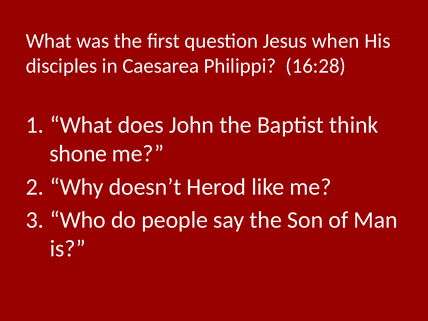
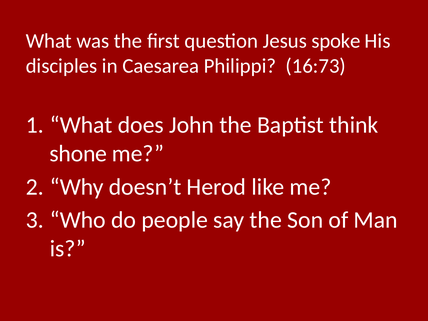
when: when -> spoke (336, 41)
16:28: 16:28 -> 16:73 (316, 66)
